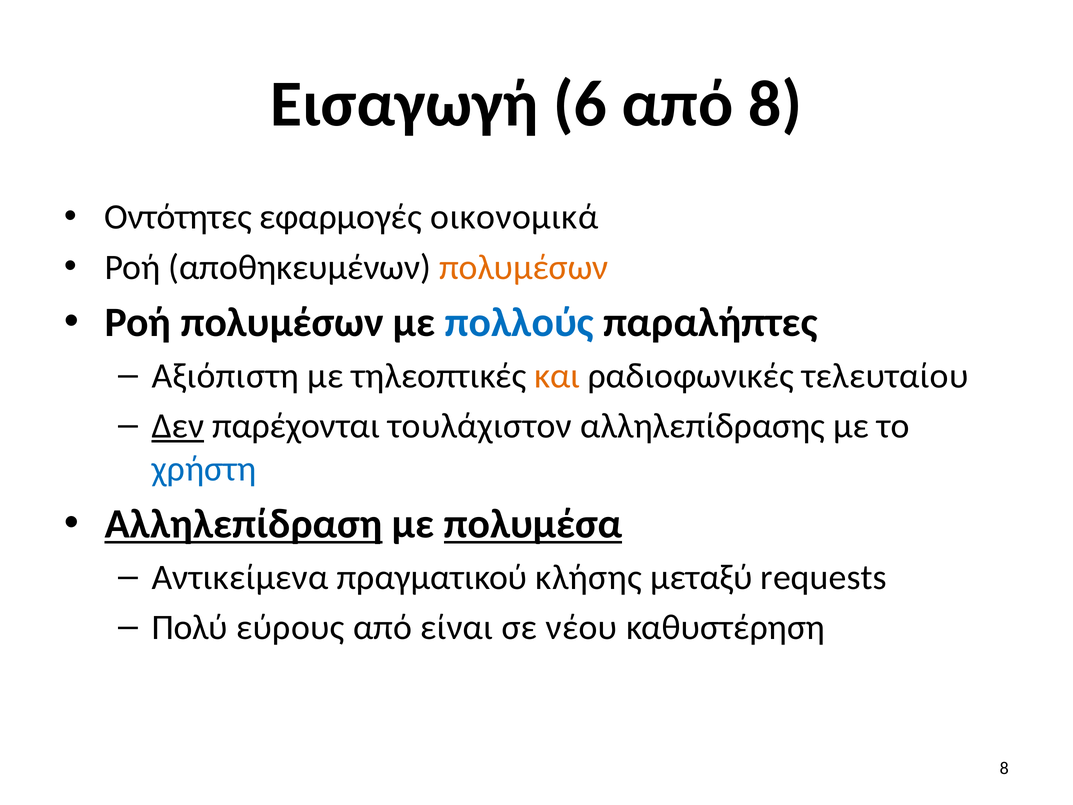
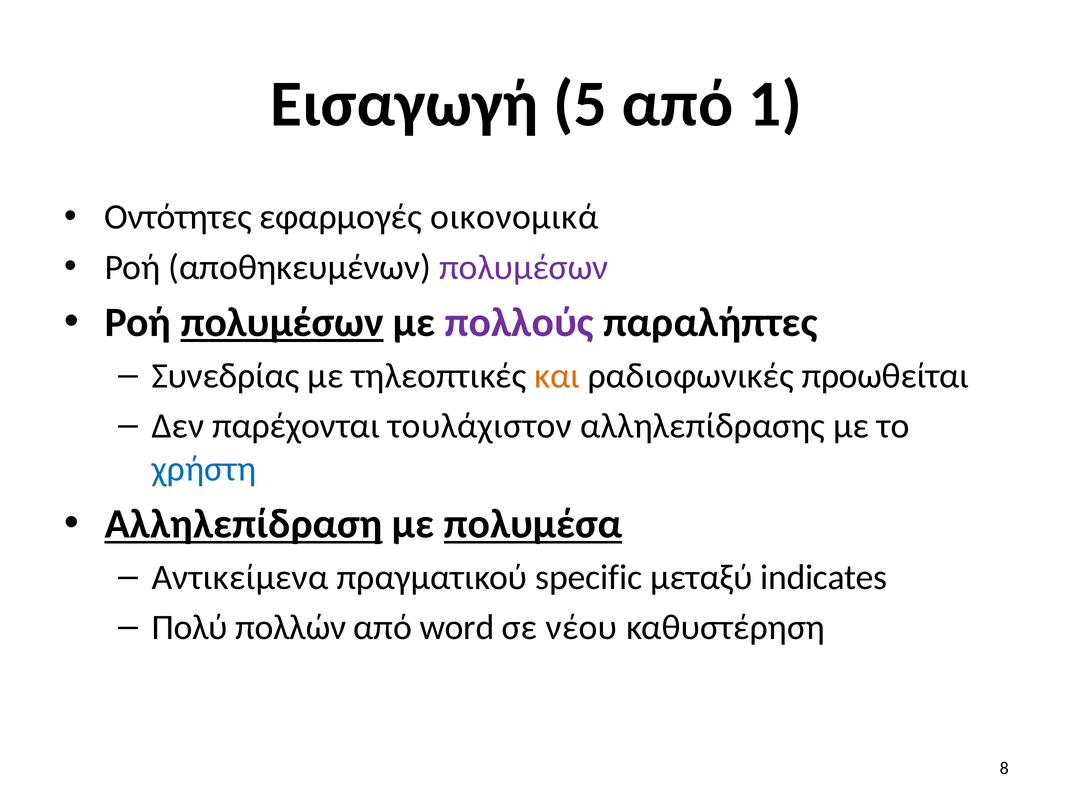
6: 6 -> 5 (580, 104)
από 8: 8 -> 1 (775, 104)
πολυμέσων colour: orange -> purple (524, 267)
πολυμέσων underline: none -> present (282, 322)
πολλούς colour: blue -> purple (519, 322)
Αξιόπιστη: Αξιόπιστη -> Συνεδρίας (226, 376)
τελευταίου: τελευταίου -> προωθείται (885, 376)
Δεν underline: present -> none (178, 426)
κλήσης: κλήσης -> specific (589, 577)
requests: requests -> indicates (824, 577)
εύρους: εύρους -> πολλών (291, 627)
είναι: είναι -> word (457, 627)
